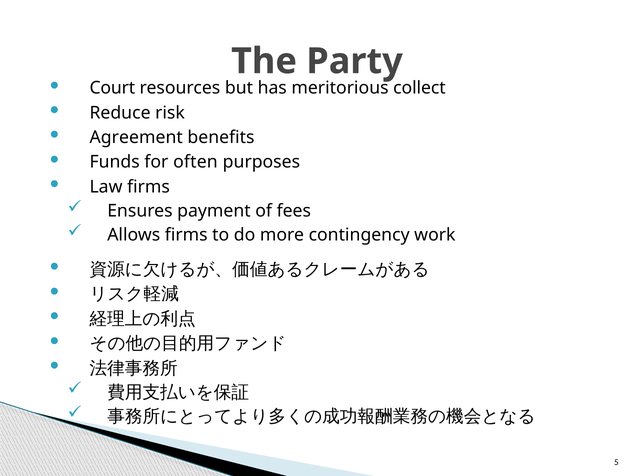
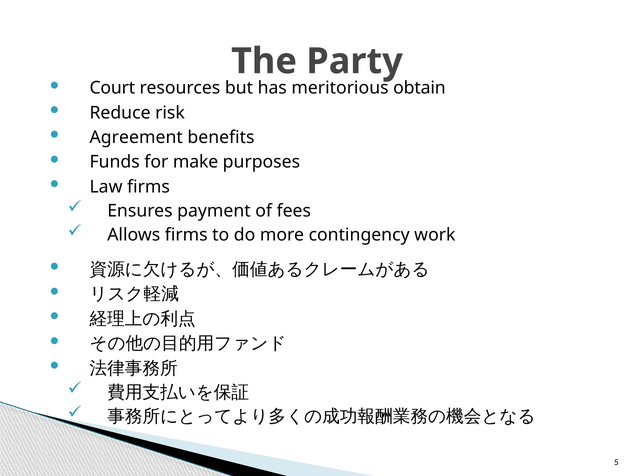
collect: collect -> obtain (419, 88)
often: often -> make (196, 162)
